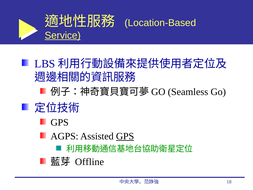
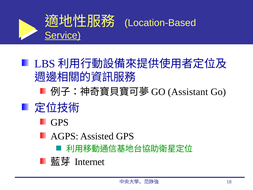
Seamless: Seamless -> Assistant (188, 92)
GPS underline: present -> none (125, 136)
Offline: Offline -> Internet (90, 162)
